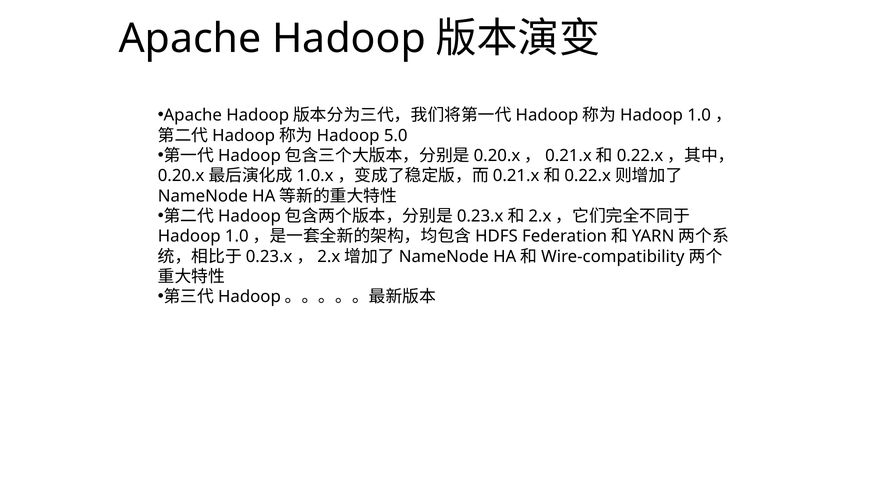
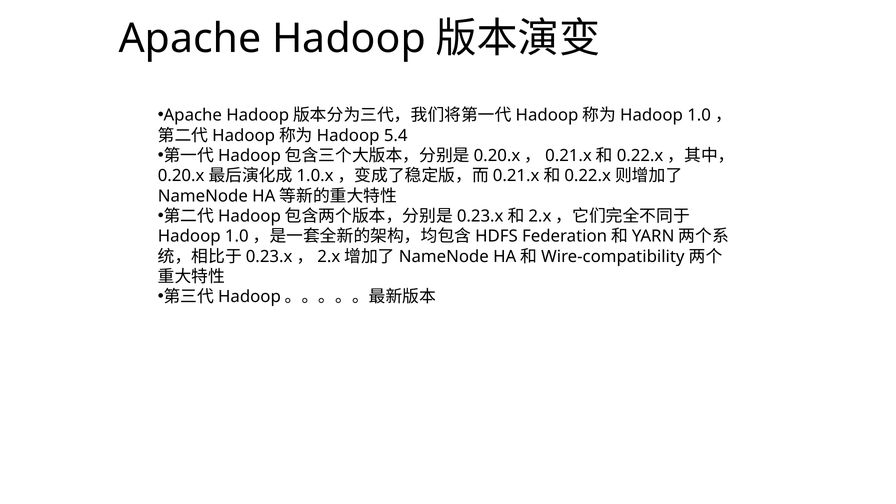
5.0: 5.0 -> 5.4 (396, 135)
